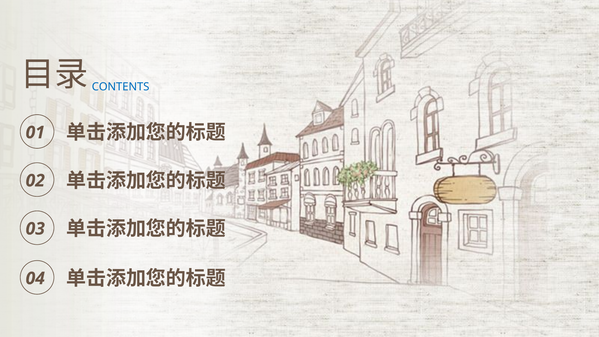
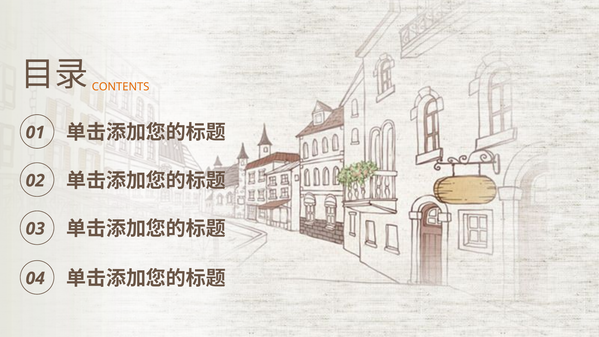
CONTENTS colour: blue -> orange (121, 87)
